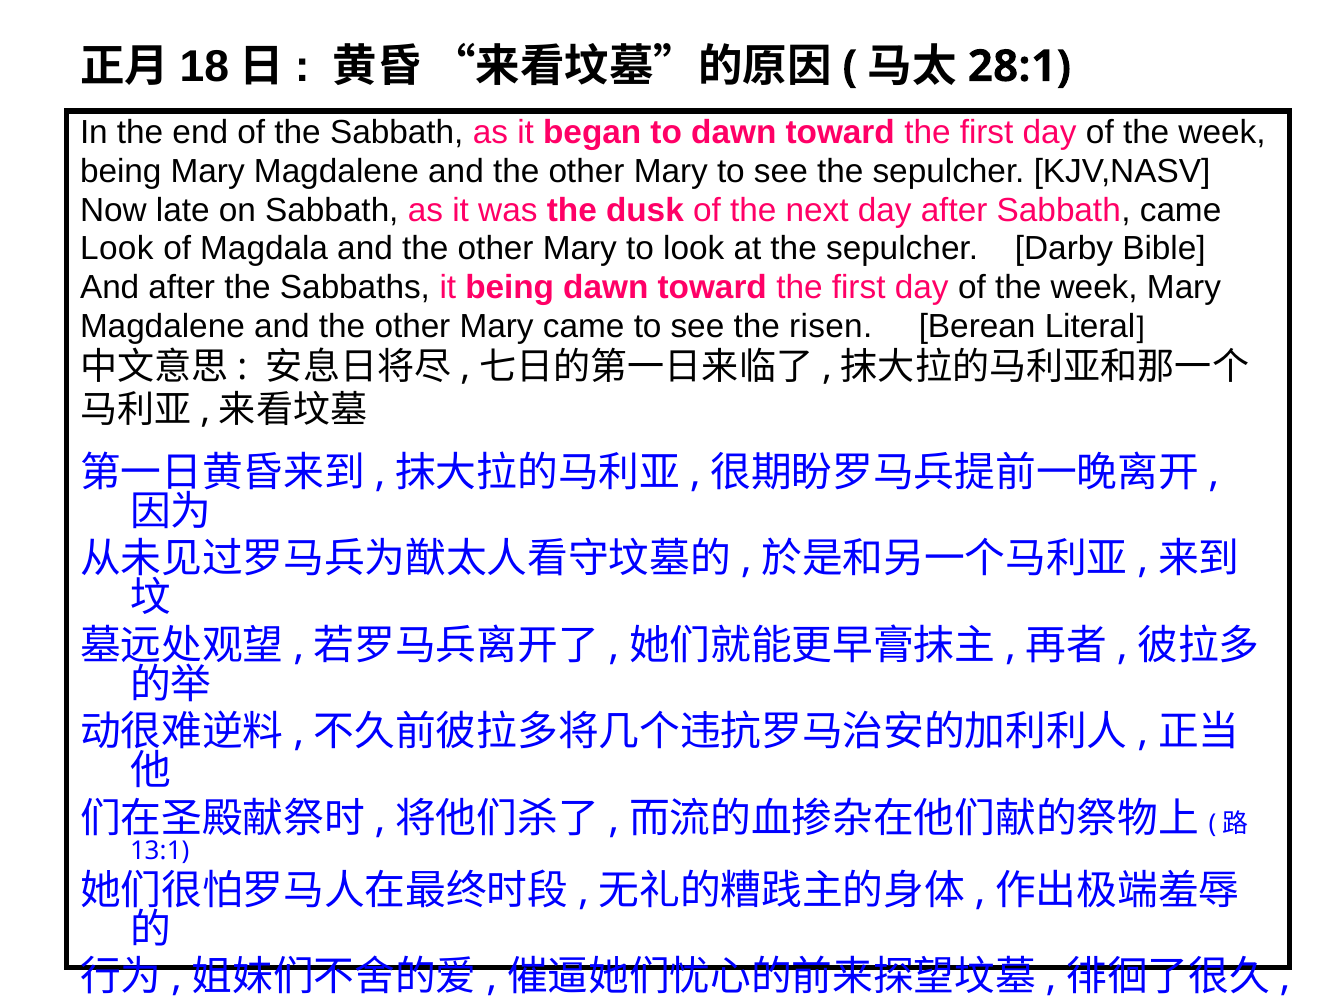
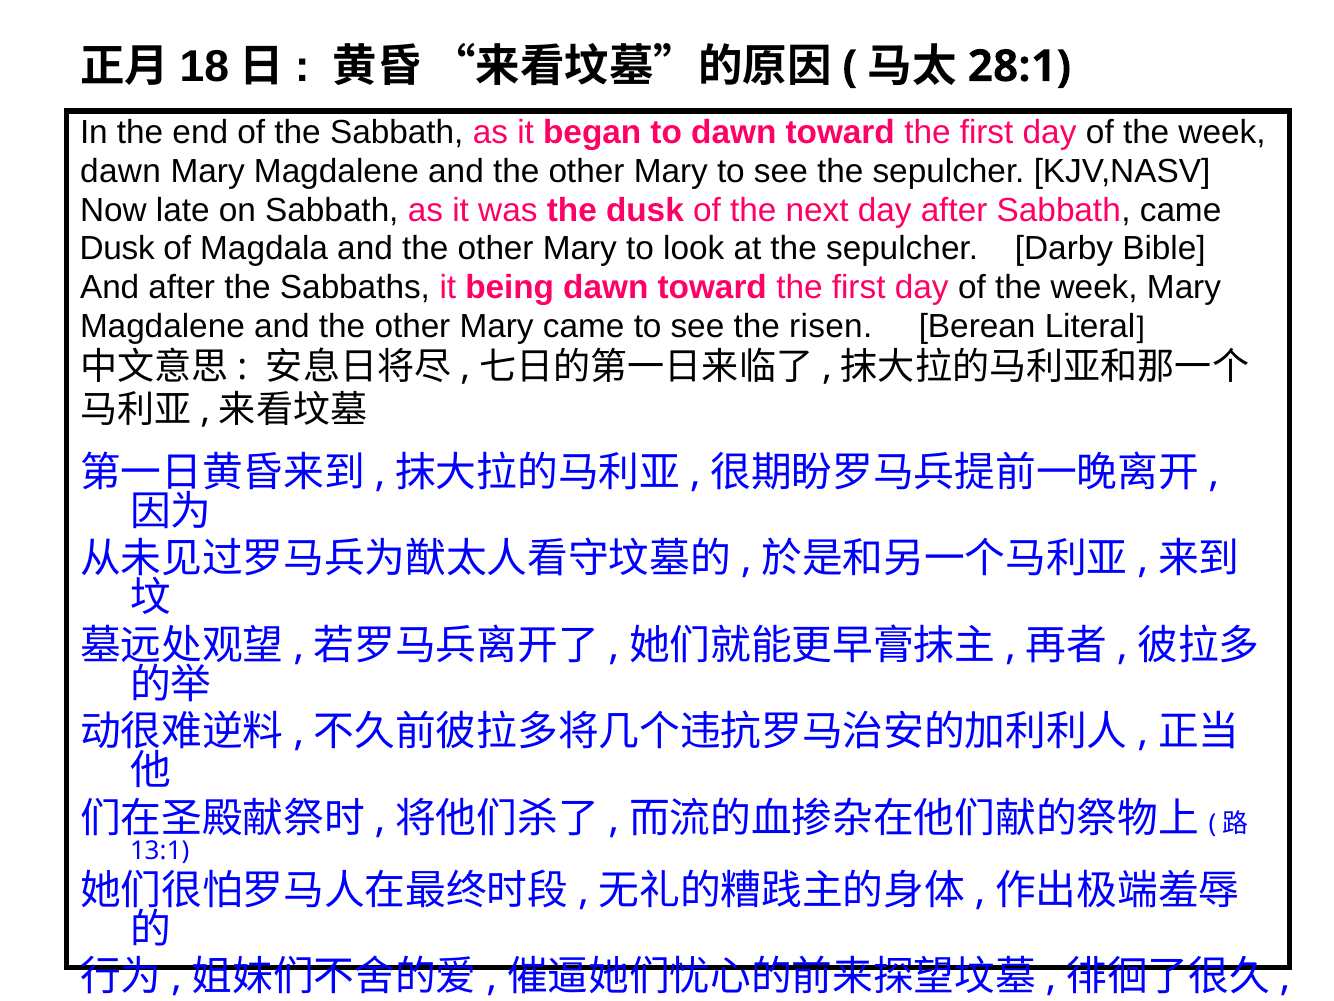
being: being -> dawn (121, 171)
Look: Look -> Dusk (117, 249)
